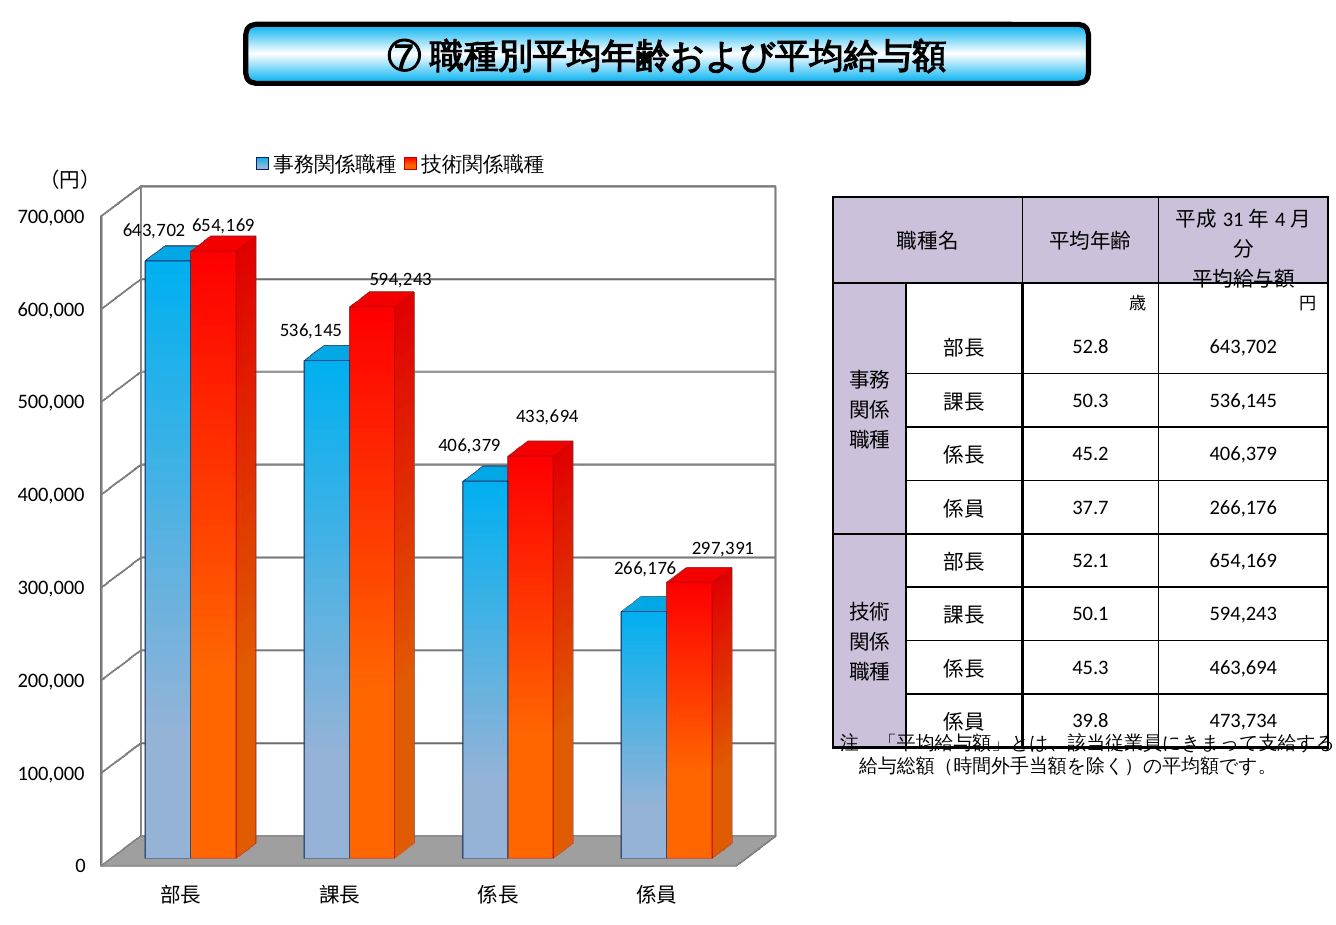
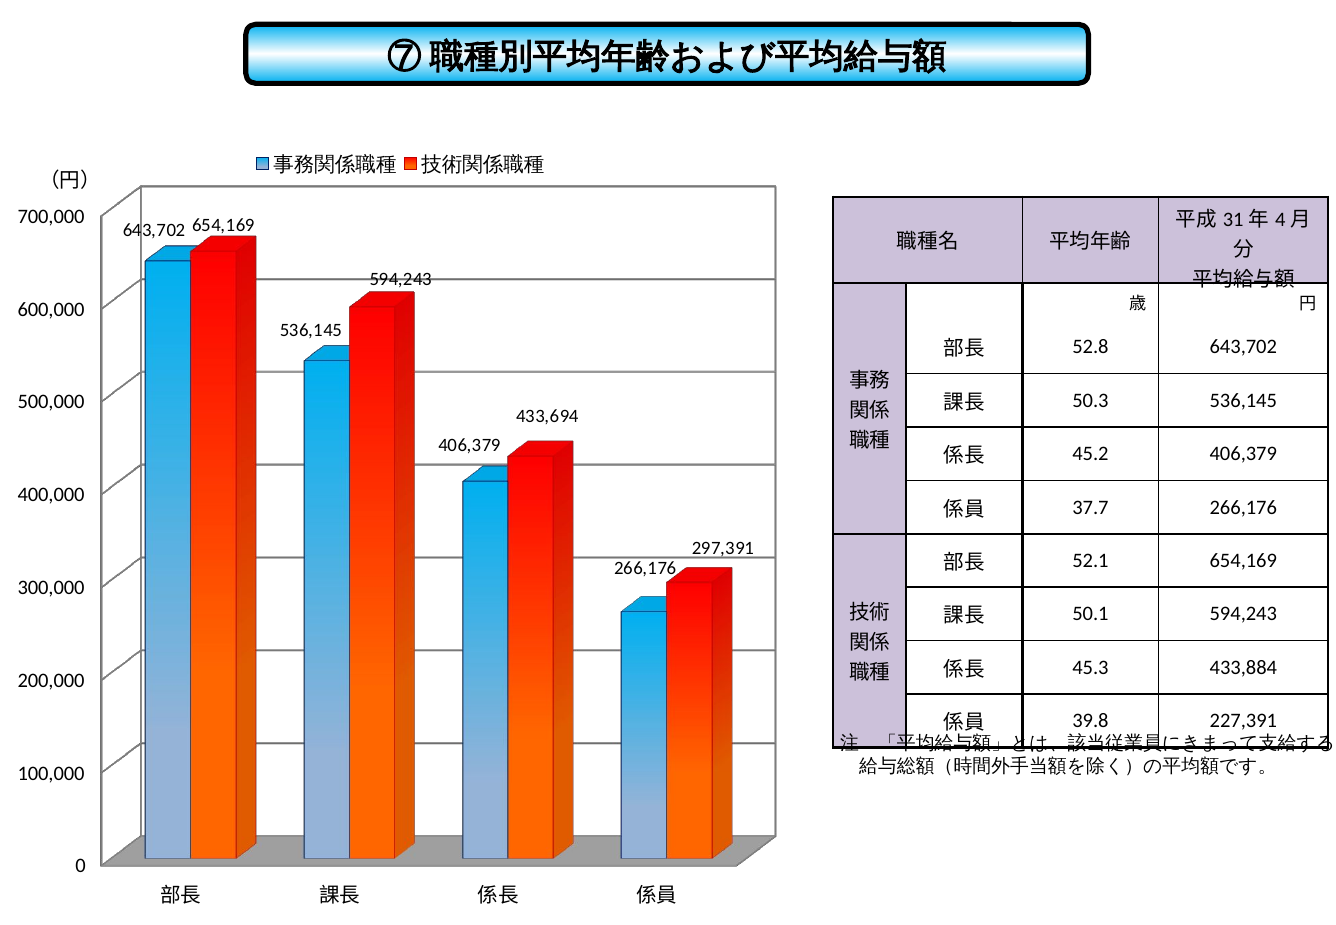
463,694: 463,694 -> 433,884 (1243, 668)
473,734: 473,734 -> 227,391 (1243, 721)
